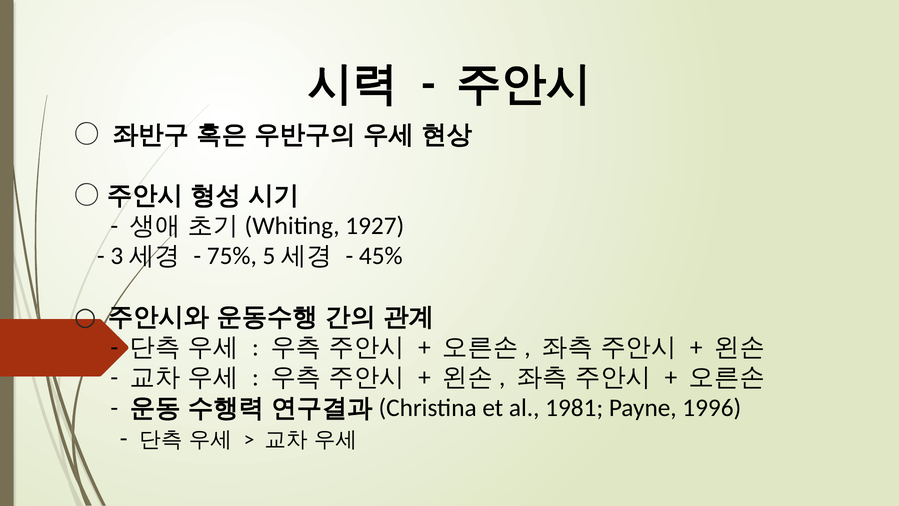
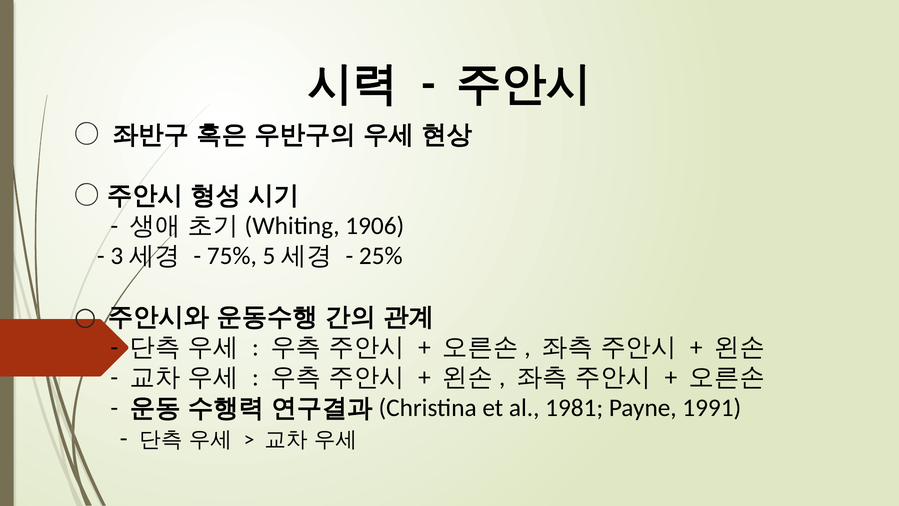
1927: 1927 -> 1906 (375, 226)
45%: 45% -> 25% (381, 256)
1996: 1996 -> 1991 (712, 408)
